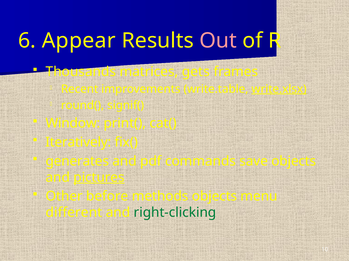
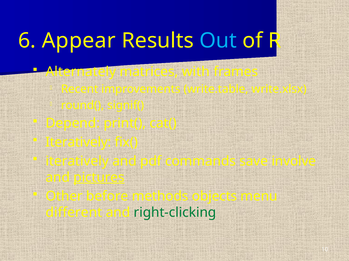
Out colour: pink -> light blue (218, 41)
Thousands: Thousands -> Alternately (81, 72)
gets: gets -> with (196, 72)
write.xlsx underline: present -> none (279, 89)
Window: Window -> Depend (73, 123)
generates: generates -> iteratively (77, 162)
save objects: objects -> involve (294, 162)
